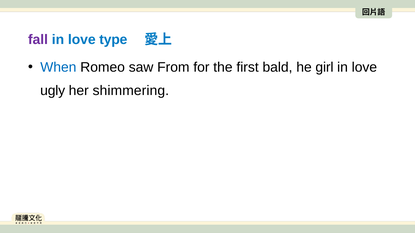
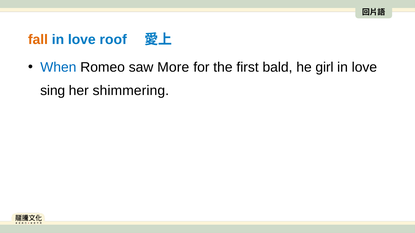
fall colour: purple -> orange (38, 40)
type: type -> roof (113, 40)
From: From -> More (173, 67)
ugly: ugly -> sing (53, 91)
